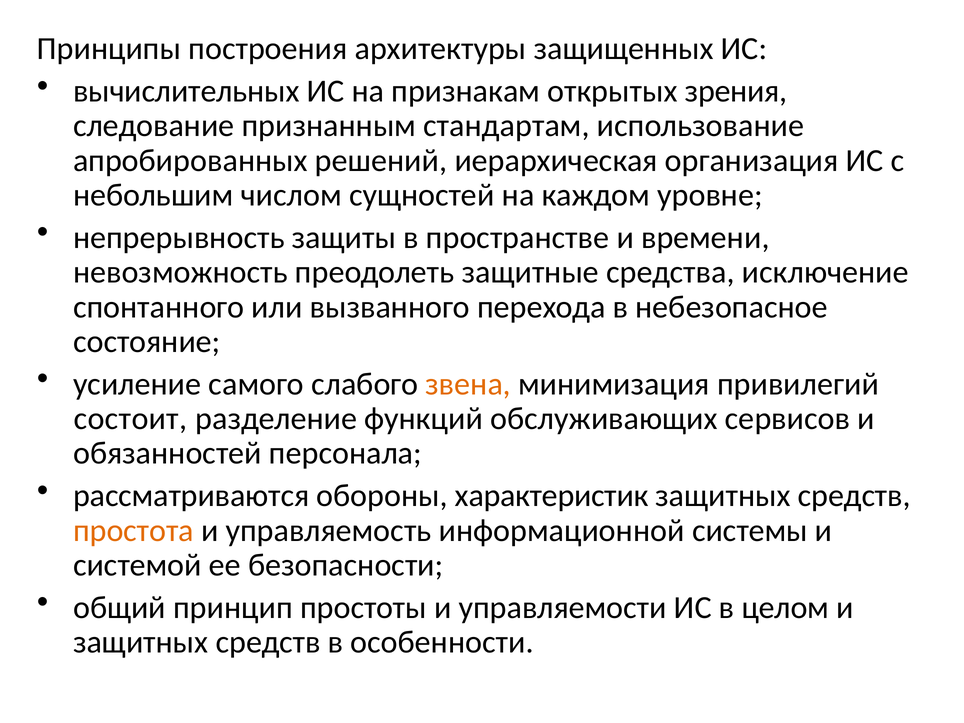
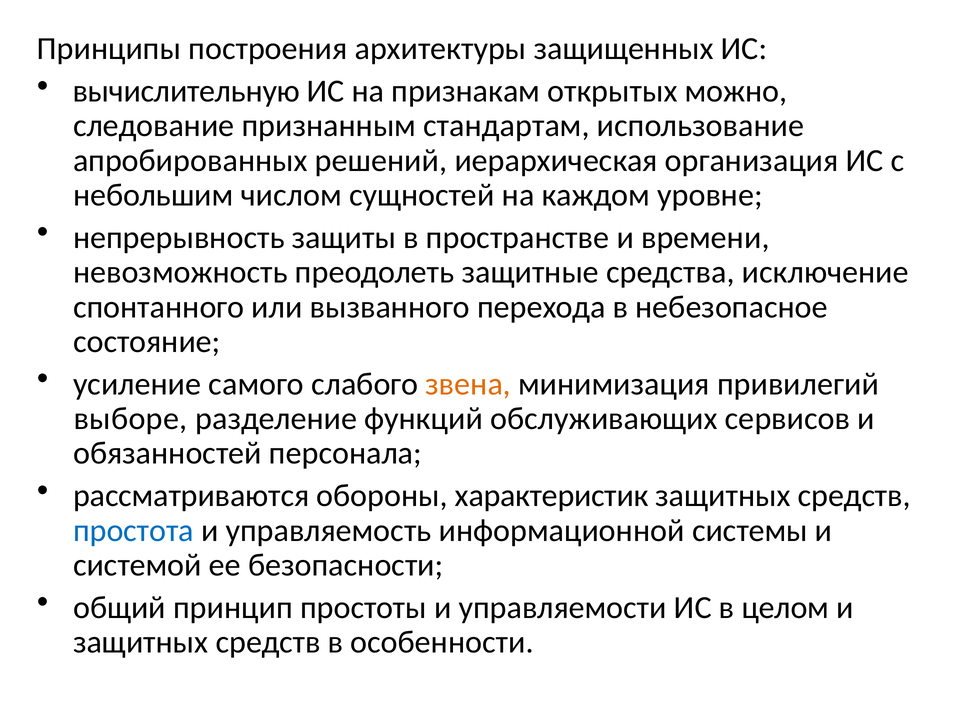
вычислительных: вычислительных -> вычислительную (186, 91)
зрения: зрения -> можно (736, 91)
состоит: состоит -> выборе (130, 419)
простота colour: orange -> blue (133, 530)
